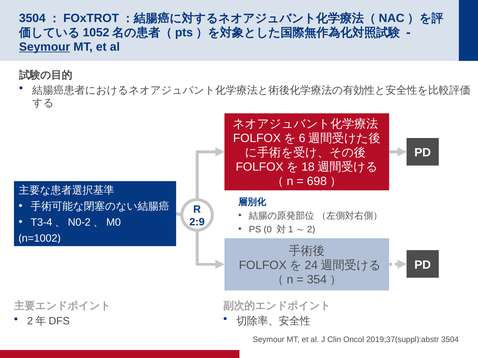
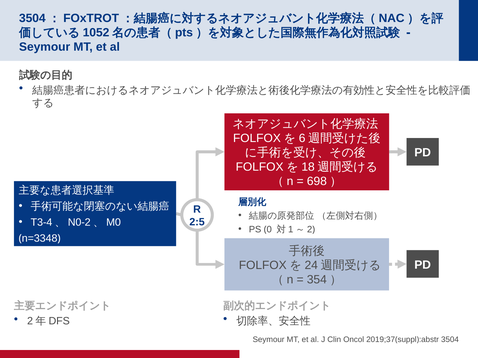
Seymour underline: present -> none (45, 47)
2:9: 2:9 -> 2:5 (197, 222)
n=1002: n=1002 -> n=3348 (40, 239)
